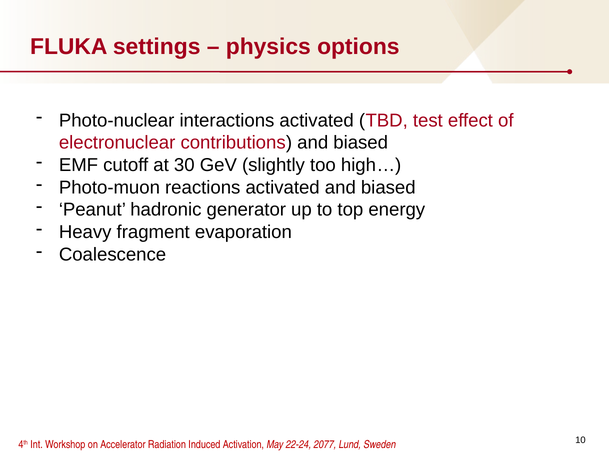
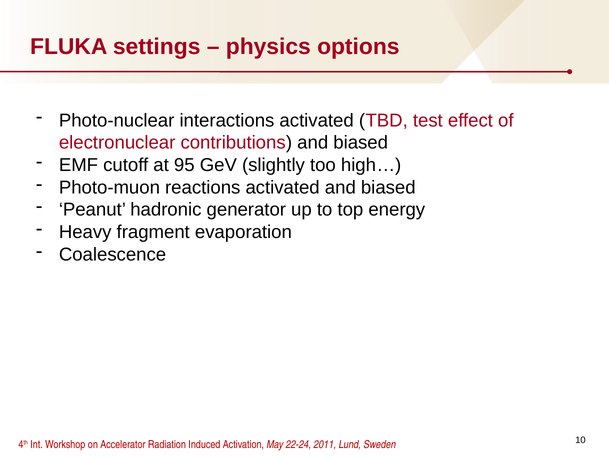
30: 30 -> 95 (184, 165)
2077: 2077 -> 2011 (325, 444)
